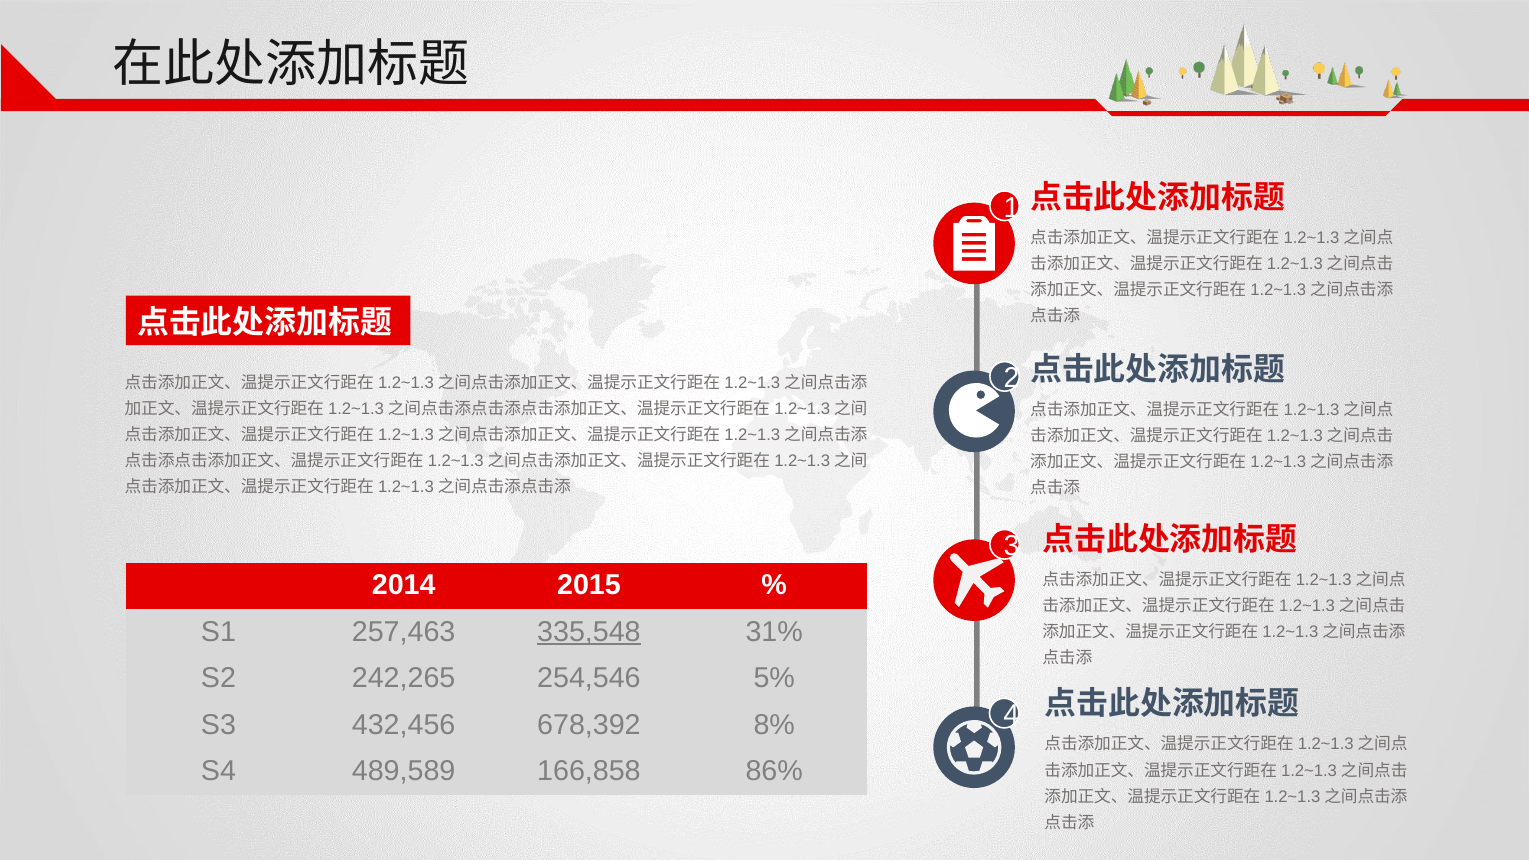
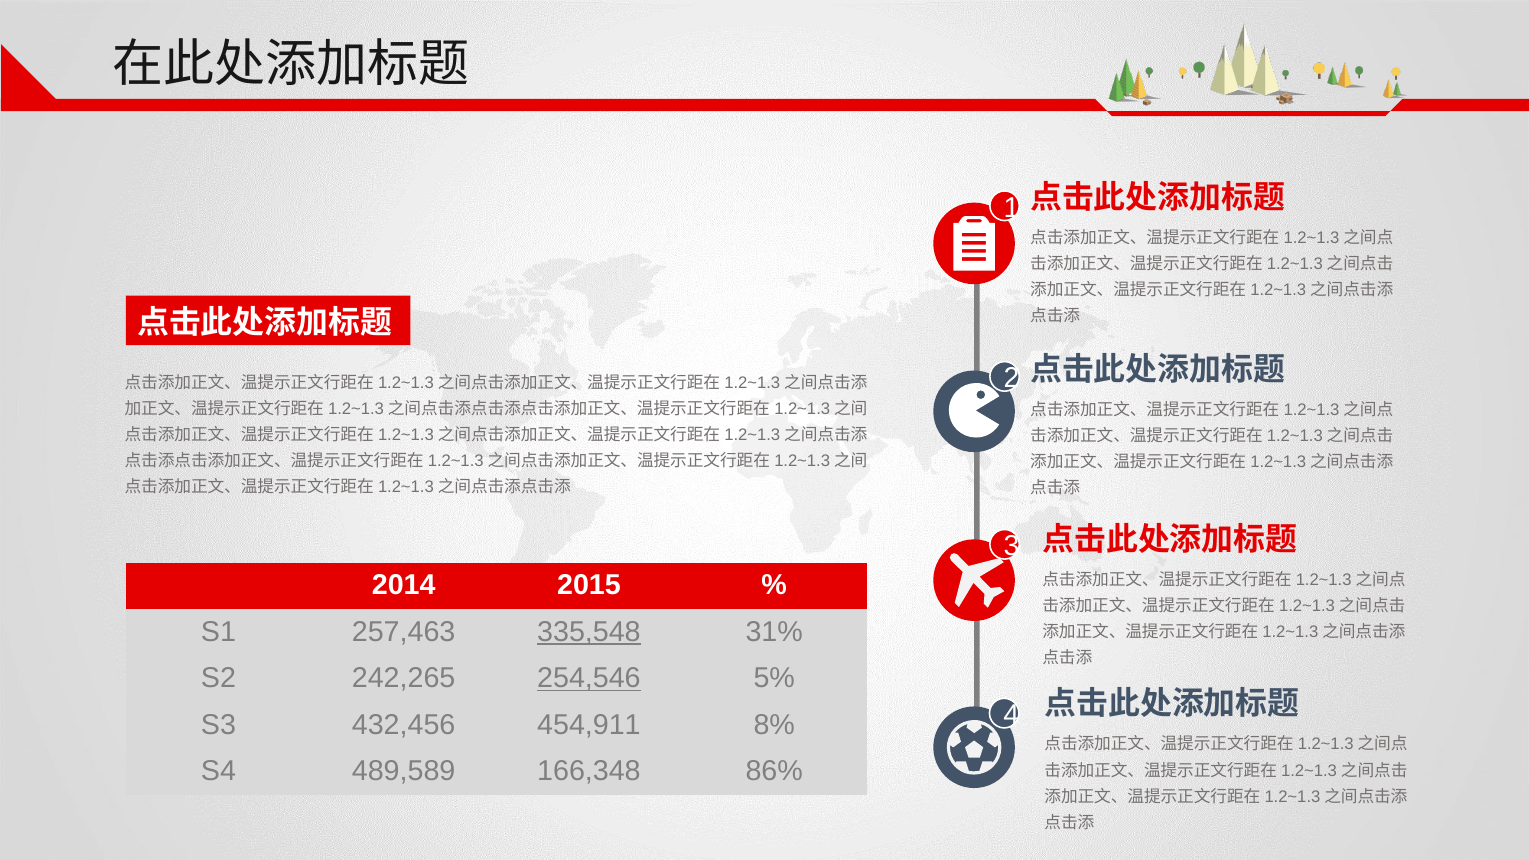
254,546 underline: none -> present (589, 678)
678,392: 678,392 -> 454,911 (589, 725)
166,858: 166,858 -> 166,348 (589, 771)
